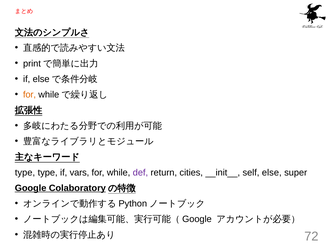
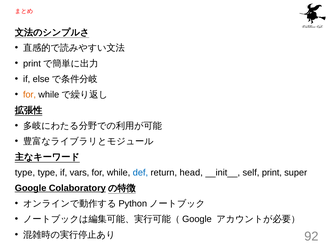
def colour: purple -> blue (140, 172)
cities: cities -> head (191, 172)
else: else -> print (272, 172)
72: 72 -> 92 (311, 236)
